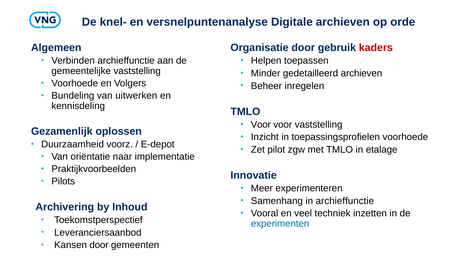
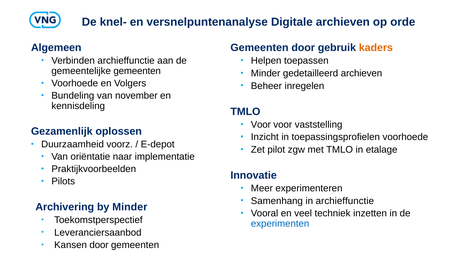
Organisatie: Organisatie -> Gemeenten (259, 48)
kaders colour: red -> orange (376, 48)
gemeentelijke vaststelling: vaststelling -> gemeenten (137, 71)
uitwerken: uitwerken -> november (136, 96)
by Inhoud: Inhoud -> Minder (130, 207)
